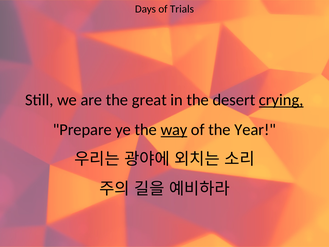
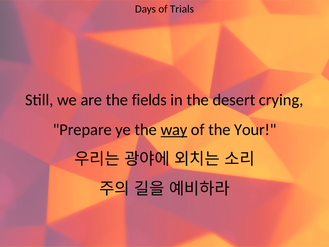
great: great -> fields (149, 100)
crying underline: present -> none (281, 100)
Year: Year -> Your (255, 129)
